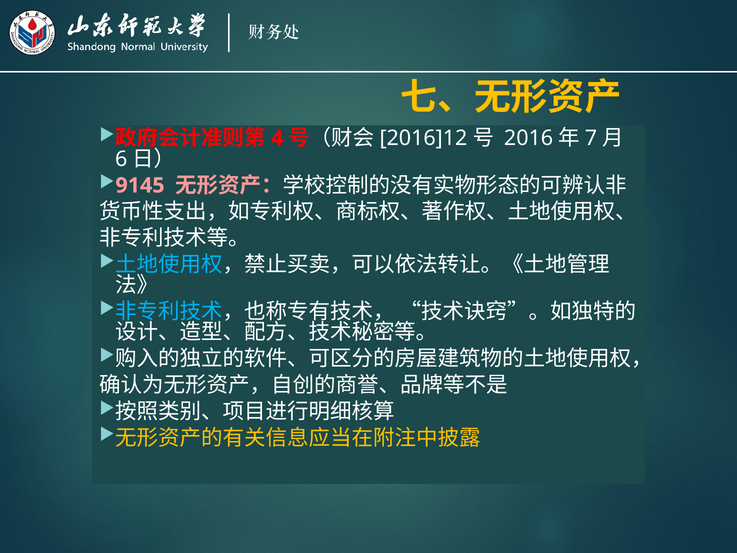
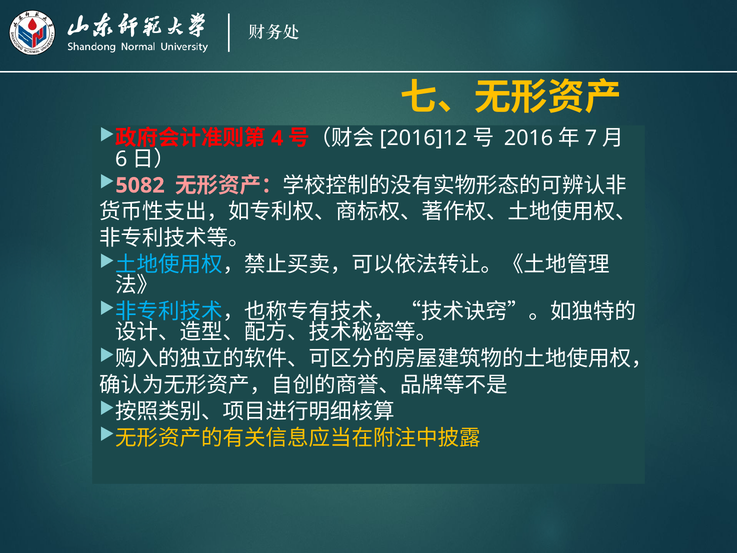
9145: 9145 -> 5082 (140, 185)
